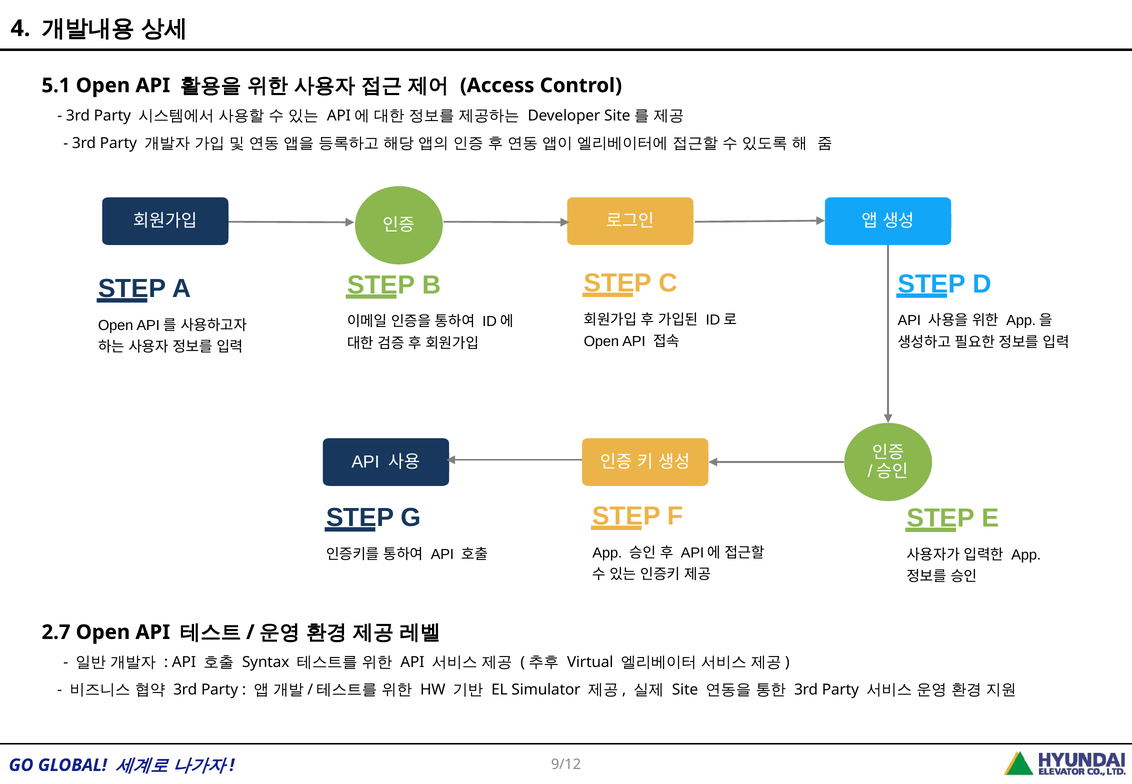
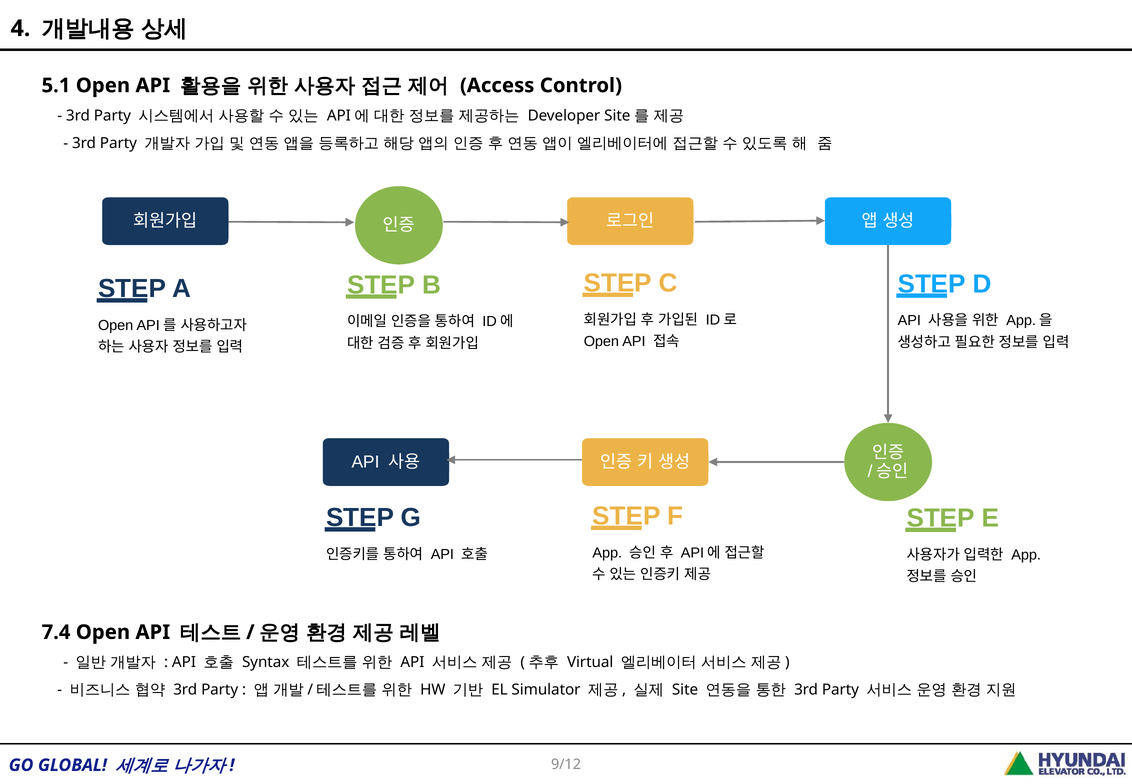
2.7: 2.7 -> 7.4 (56, 632)
